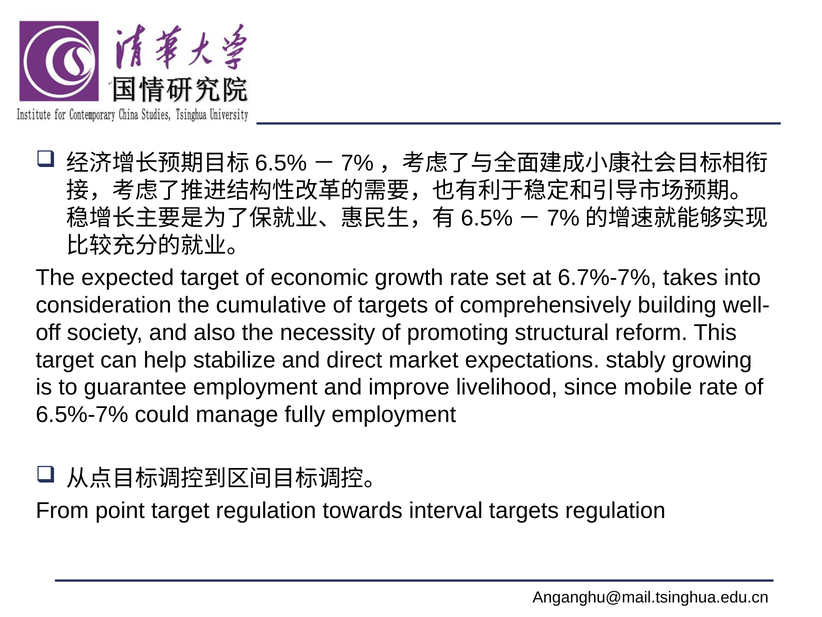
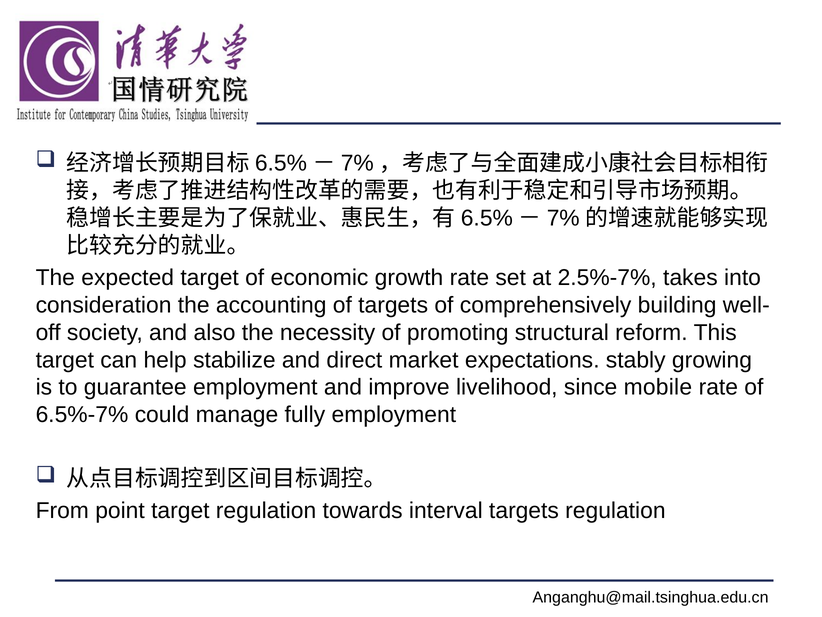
6.7%-7%: 6.7%-7% -> 2.5%-7% (607, 277)
cumulative: cumulative -> accounting (271, 305)
